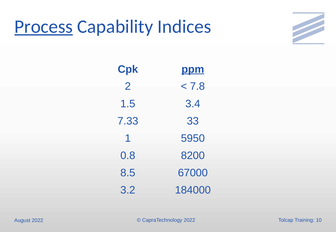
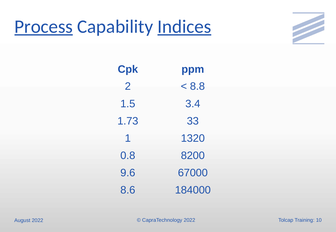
Indices underline: none -> present (184, 27)
ppm underline: present -> none (193, 69)
7.8: 7.8 -> 8.8 (197, 87)
7.33: 7.33 -> 1.73 (128, 121)
5950: 5950 -> 1320 (193, 139)
8.5: 8.5 -> 9.6 (128, 173)
3.2: 3.2 -> 8.6 (128, 191)
